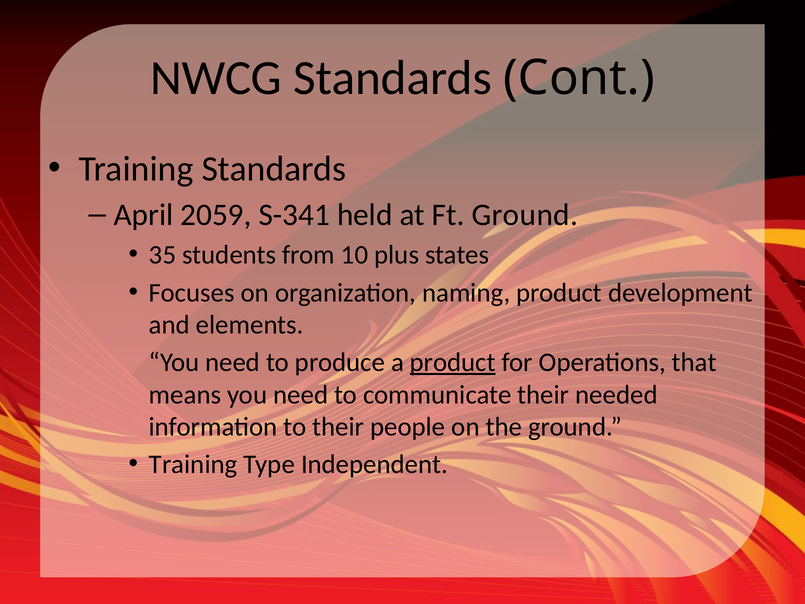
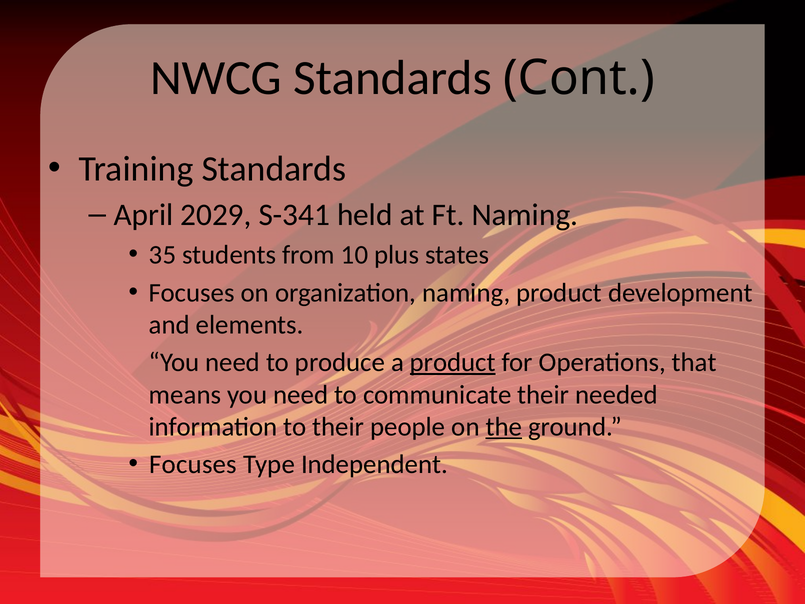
2059: 2059 -> 2029 (216, 215)
Ft Ground: Ground -> Naming (525, 215)
the underline: none -> present (504, 427)
Training: Training -> Focuses (193, 464)
